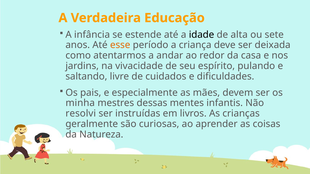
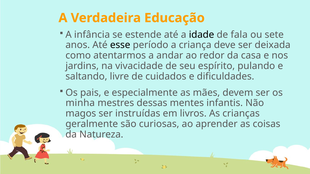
alta: alta -> fala (239, 35)
esse colour: orange -> black (120, 45)
resolvi: resolvi -> magos (81, 114)
